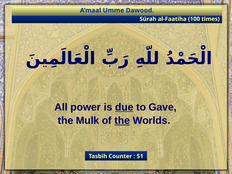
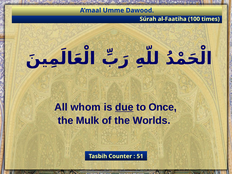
power: power -> whom (86, 107)
Gave: Gave -> Once (163, 107)
the underline: present -> none (122, 121)
